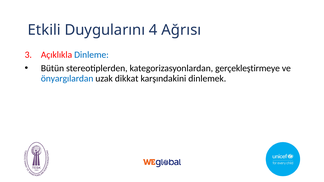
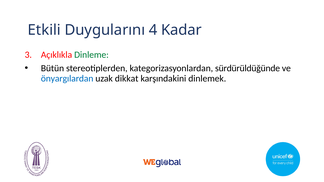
Ağrısı: Ağrısı -> Kadar (181, 30)
Dinleme colour: blue -> green (91, 55)
gerçekleştirmeye: gerçekleştirmeye -> sürdürüldüğünde (248, 68)
